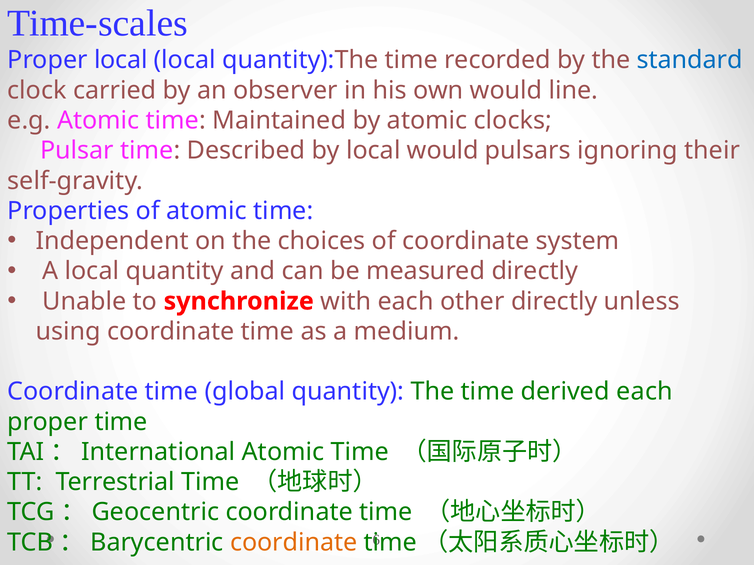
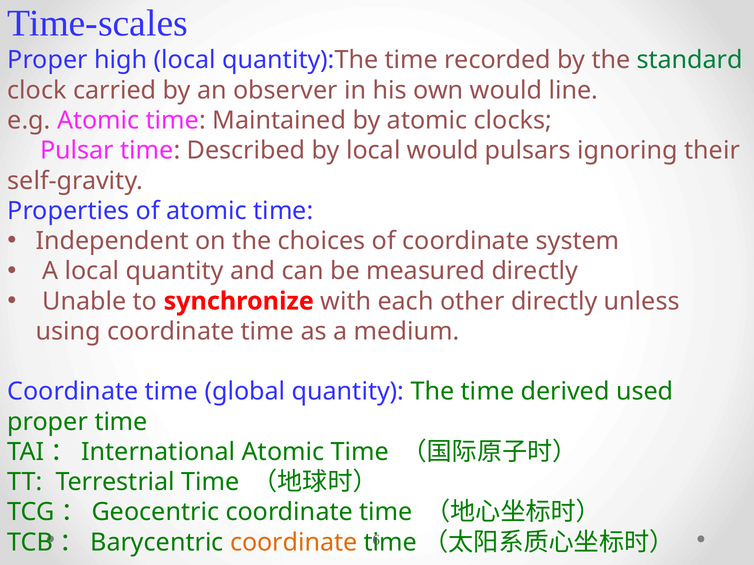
Proper local: local -> high (121, 60)
standard colour: blue -> green (690, 60)
derived each: each -> used (645, 392)
